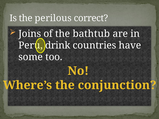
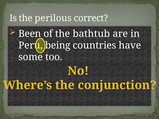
Joins: Joins -> Been (30, 34)
drink: drink -> being (58, 45)
